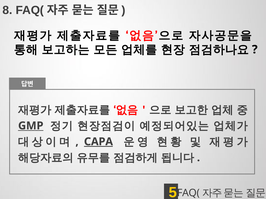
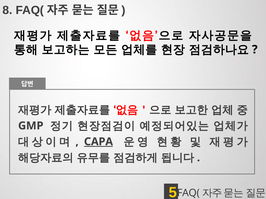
GMP underline: present -> none (31, 126)
